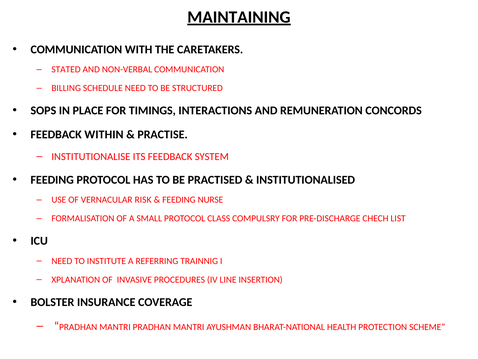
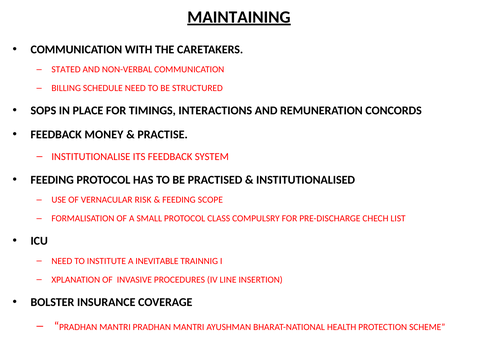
WITHIN: WITHIN -> MONEY (104, 134)
NURSE: NURSE -> SCOPE (210, 200)
REFERRING: REFERRING -> INEVITABLE (157, 261)
